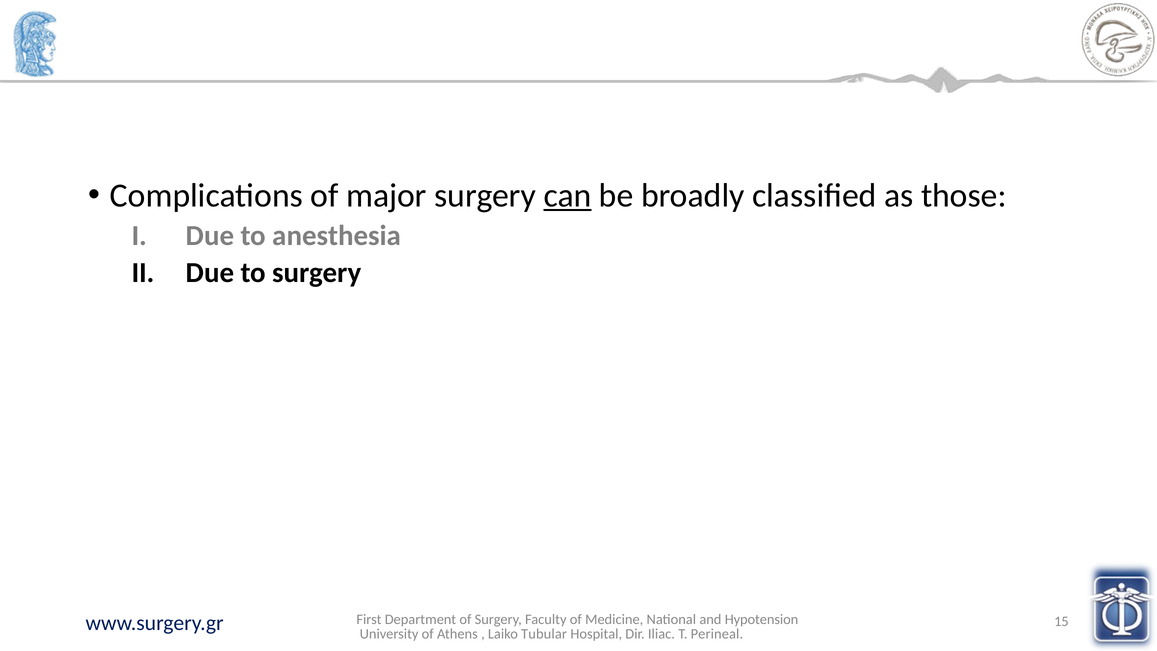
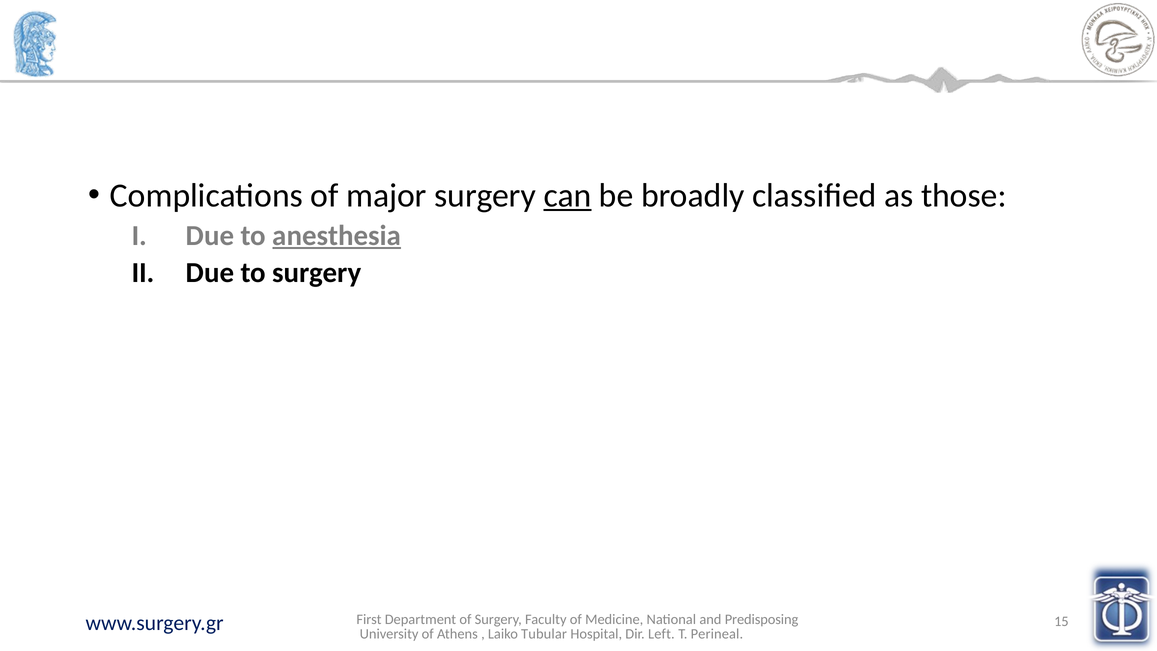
anesthesia underline: none -> present (337, 236)
Hypotension: Hypotension -> Predisposing (762, 619)
Iliac: Iliac -> Left (661, 634)
